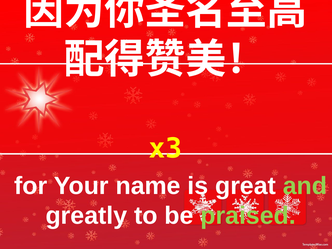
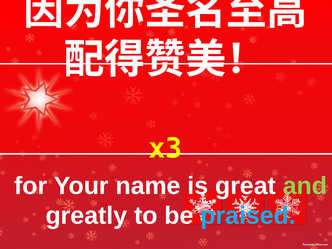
praised colour: light green -> light blue (248, 216)
